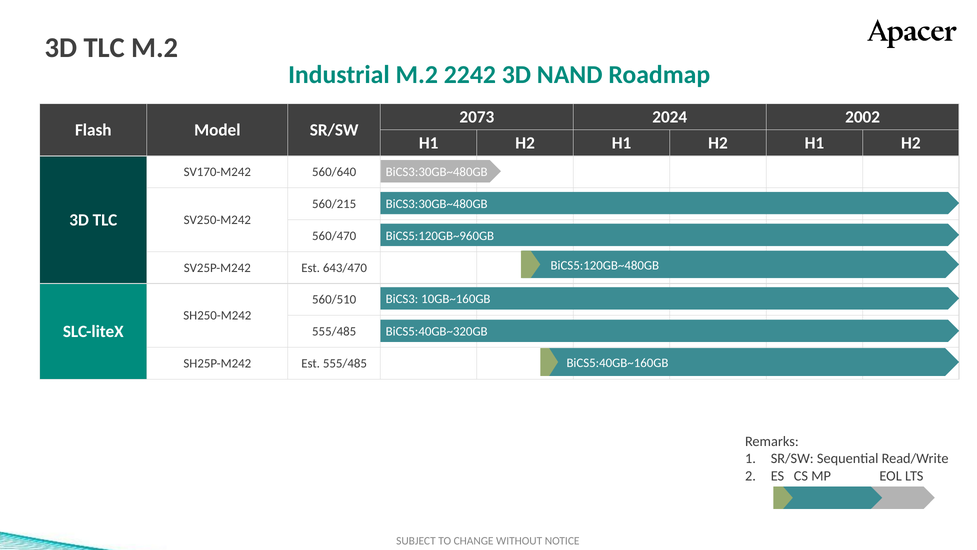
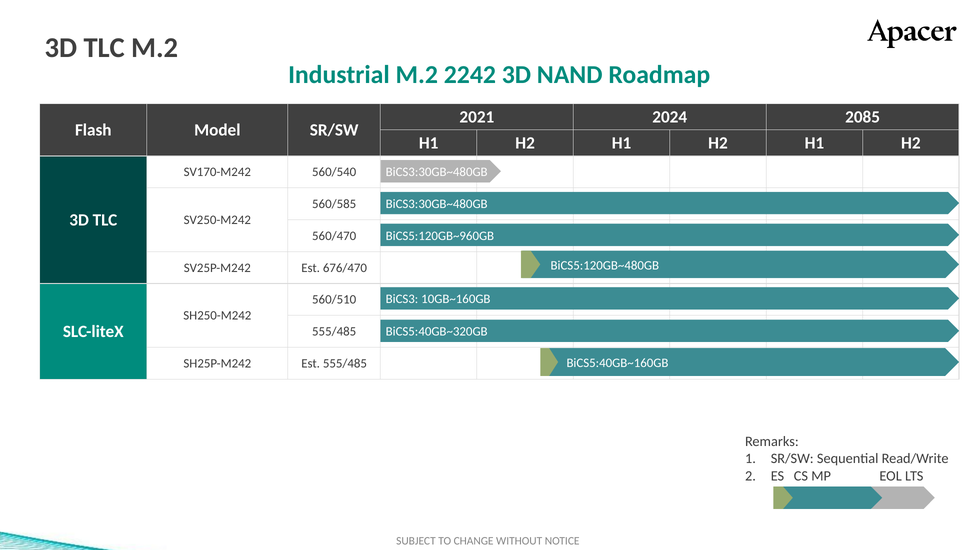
2073: 2073 -> 2021 (477, 117)
2002: 2002 -> 2085 (863, 117)
560/640: 560/640 -> 560/540 (334, 172)
560/215: 560/215 -> 560/585 (334, 204)
643/470: 643/470 -> 676/470 (345, 268)
